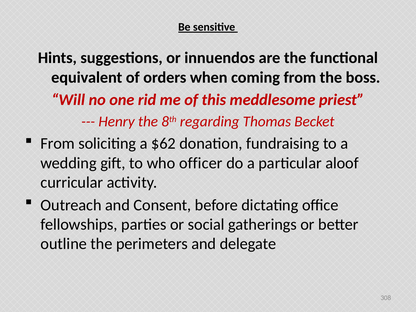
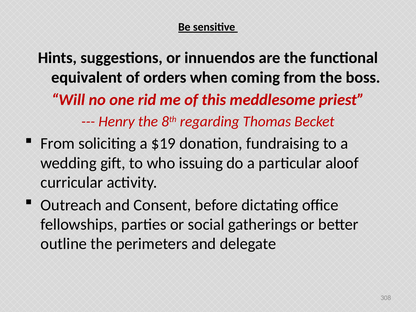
$62: $62 -> $19 (164, 144)
officer: officer -> issuing (201, 163)
